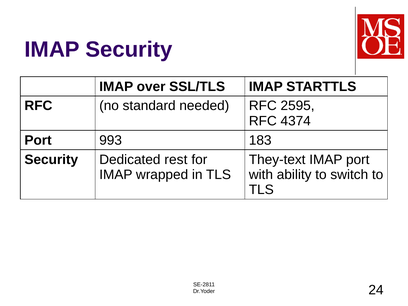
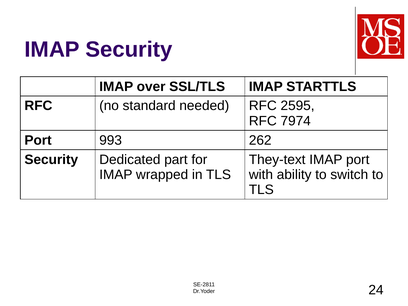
4374: 4374 -> 7974 (296, 121)
183: 183 -> 262 (260, 140)
rest: rest -> part (176, 160)
